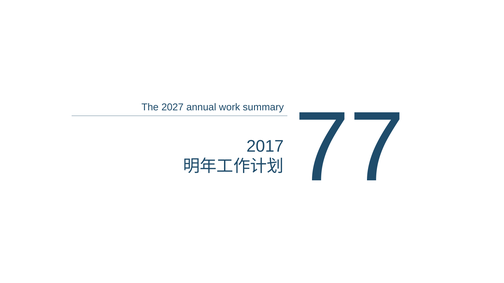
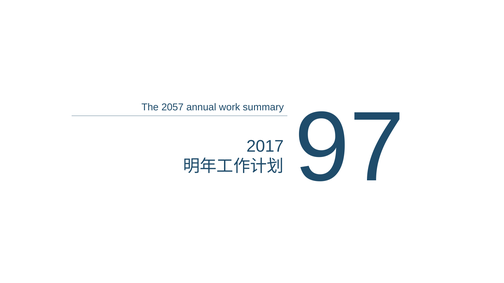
2027: 2027 -> 2057 (172, 107)
77: 77 -> 97 (350, 148)
